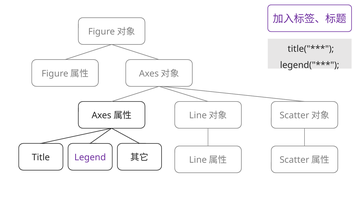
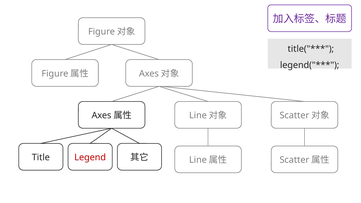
Legend colour: purple -> red (90, 157)
